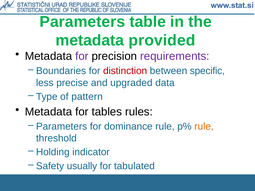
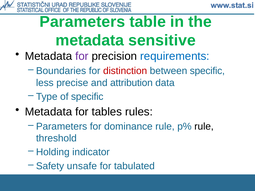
provided: provided -> sensitive (162, 40)
requirements colour: purple -> blue (175, 56)
upgraded: upgraded -> attribution (131, 83)
of pattern: pattern -> specific (87, 97)
rule colour: orange -> black (204, 127)
usually: usually -> unsafe (82, 166)
